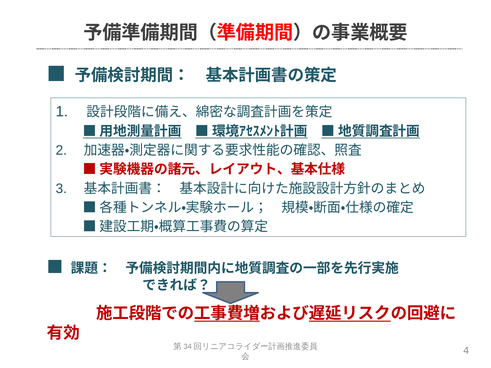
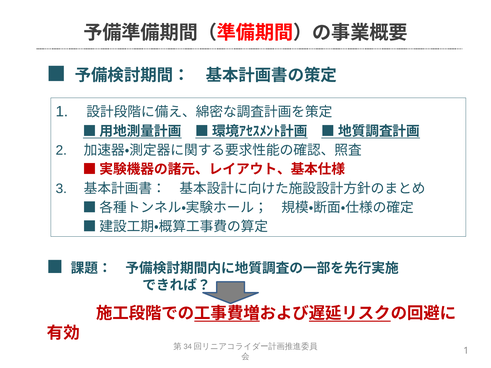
4: 4 -> 1 (466, 351)
